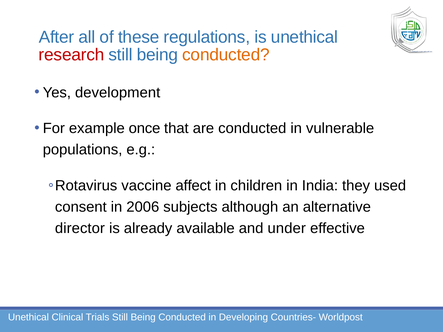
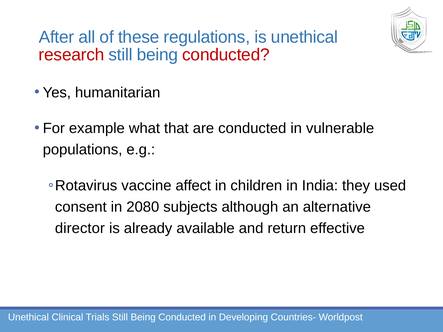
conducted colour: orange -> red (226, 55)
development: development -> humanitarian (118, 93)
once: once -> what (144, 129)
2006: 2006 -> 2080 (143, 207)
under: under -> return (287, 228)
